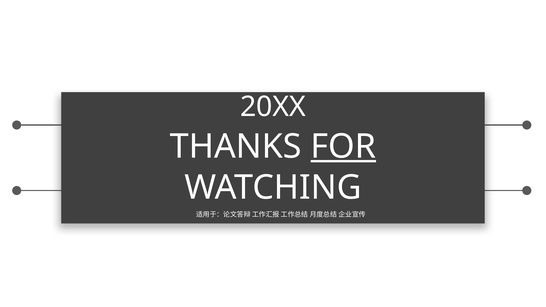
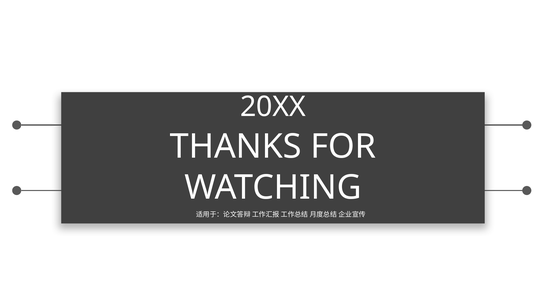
FOR underline: present -> none (343, 147)
